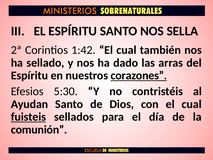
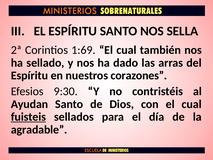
1:42: 1:42 -> 1:69 (84, 50)
corazones underline: present -> none (139, 75)
5:30: 5:30 -> 9:30 (66, 91)
comunión: comunión -> agradable (39, 129)
